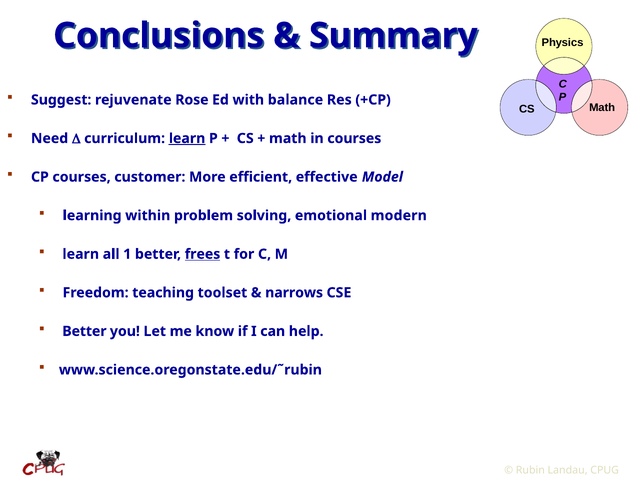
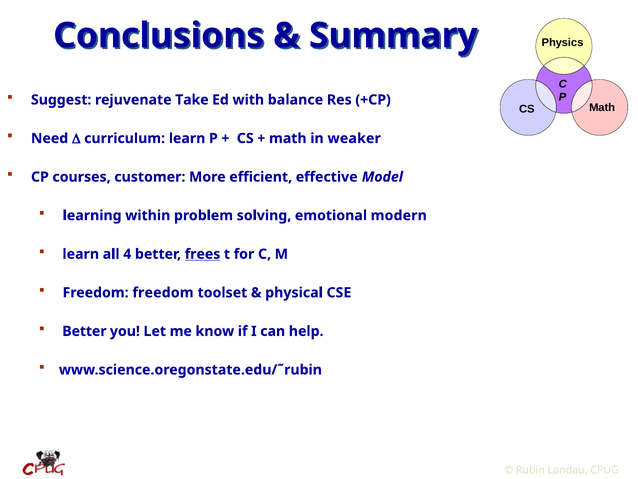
Rose: Rose -> Take (192, 100)
learn underline: present -> none (187, 138)
in courses: courses -> weaker (354, 138)
1: 1 -> 4 (127, 254)
Freedom teaching: teaching -> freedom (163, 292)
narrows: narrows -> physical (294, 292)
